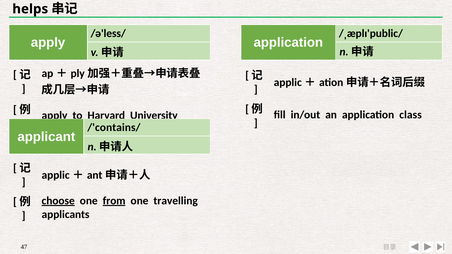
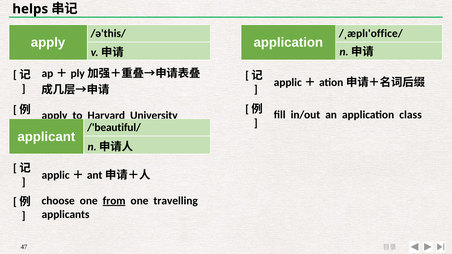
/ə'less/: /ə'less/ -> /ə'this/ (108, 33)
/ˌæplɪ'public/: /ˌæplɪ'public/ -> /ˌæplɪ'office/ (371, 33)
/'contains/: /'contains/ -> /'beautiful/ (114, 128)
choose underline: present -> none (58, 201)
